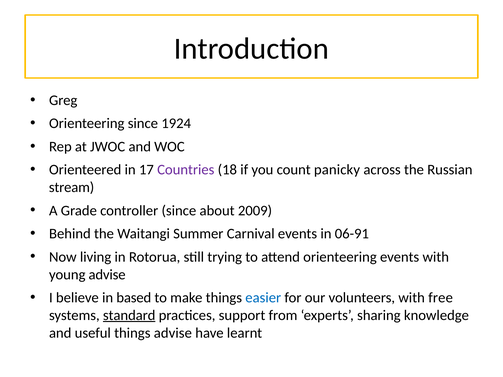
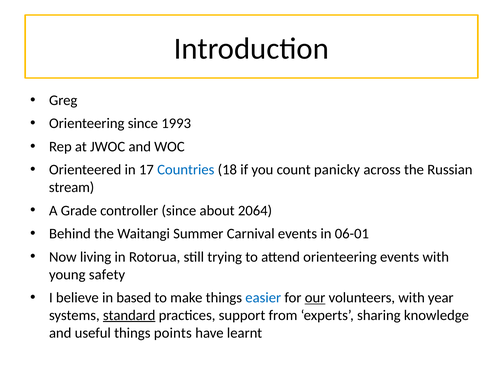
1924: 1924 -> 1993 (176, 124)
Countries colour: purple -> blue (186, 170)
2009: 2009 -> 2064 (255, 211)
06-91: 06-91 -> 06-01 (352, 234)
young advise: advise -> safety (107, 275)
our underline: none -> present (315, 298)
free: free -> year (441, 298)
things advise: advise -> points (173, 333)
